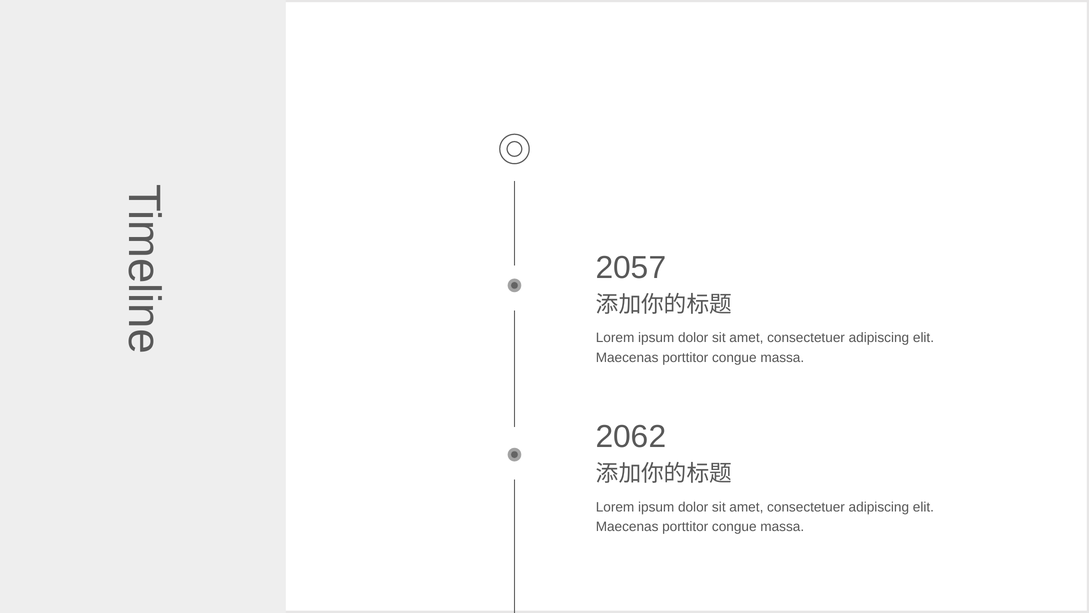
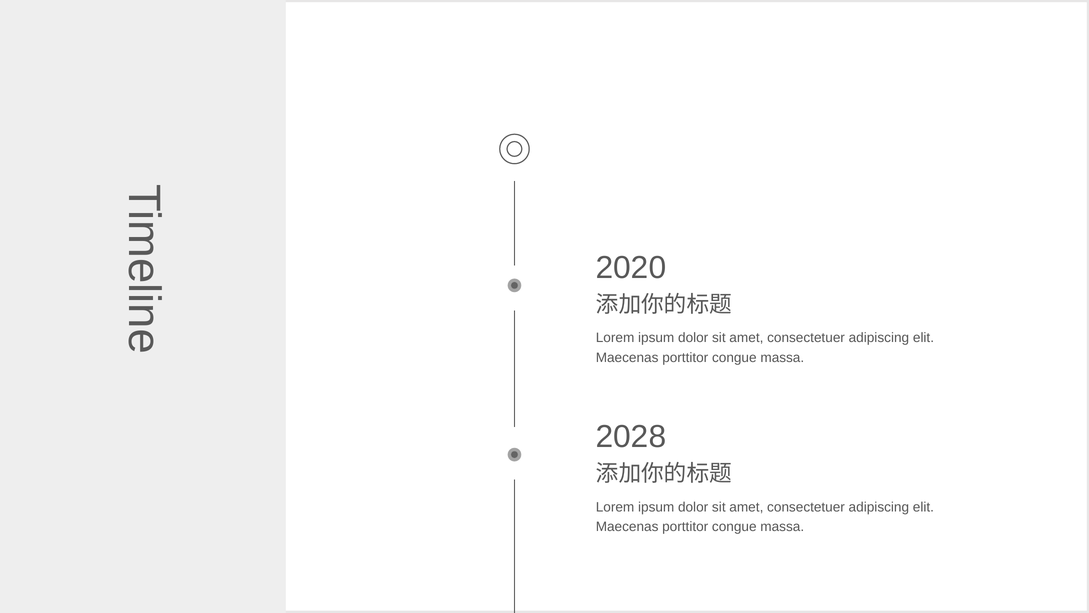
2057: 2057 -> 2020 (631, 268)
2062: 2062 -> 2028 (631, 437)
